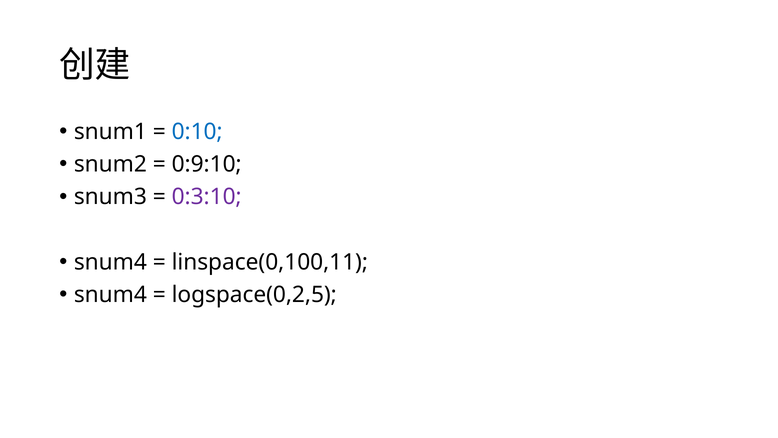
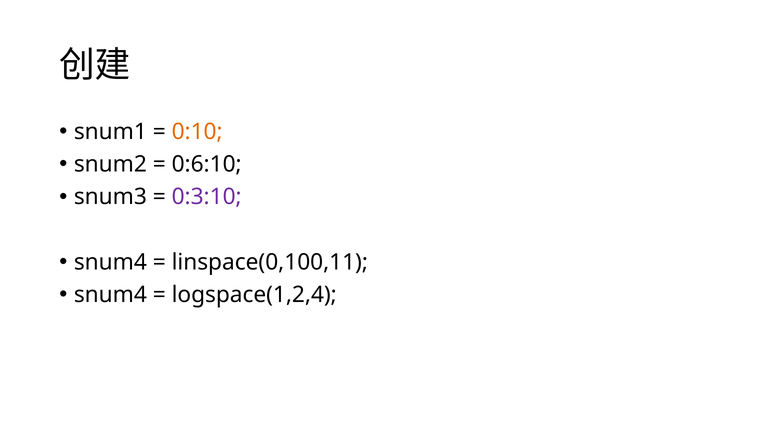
0:10 colour: blue -> orange (197, 132)
0:9:10: 0:9:10 -> 0:6:10 (207, 164)
logspace(0,2,5: logspace(0,2,5 -> logspace(1,2,4 (254, 295)
